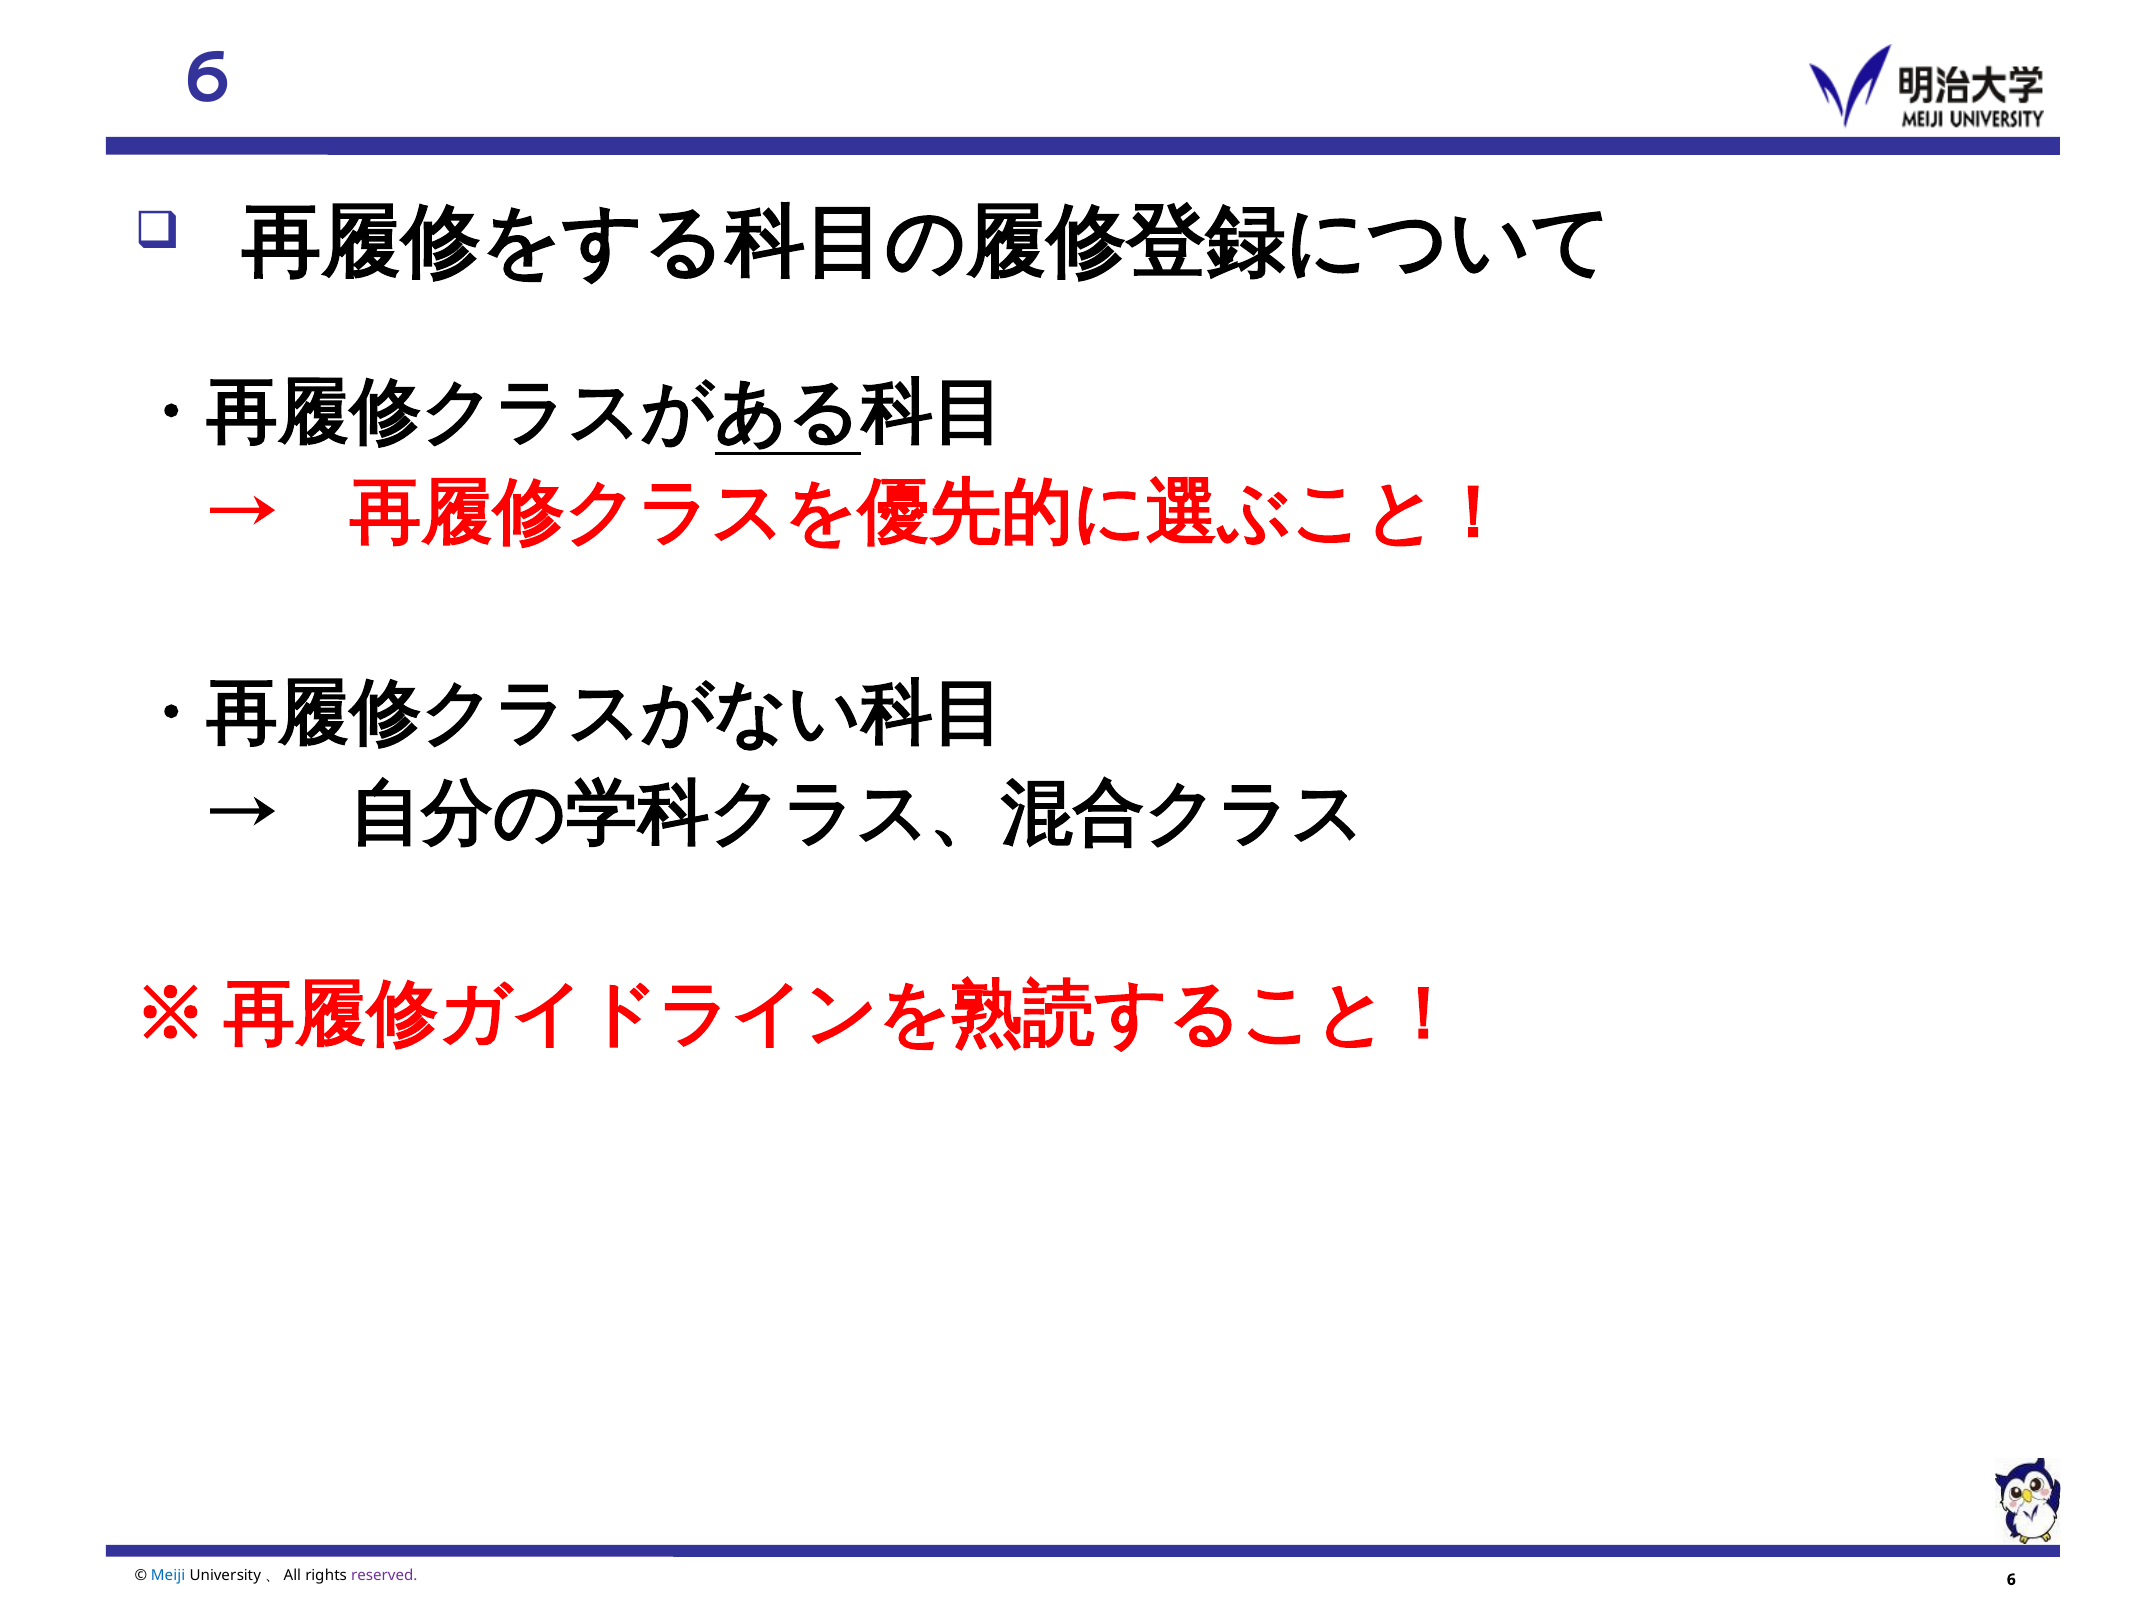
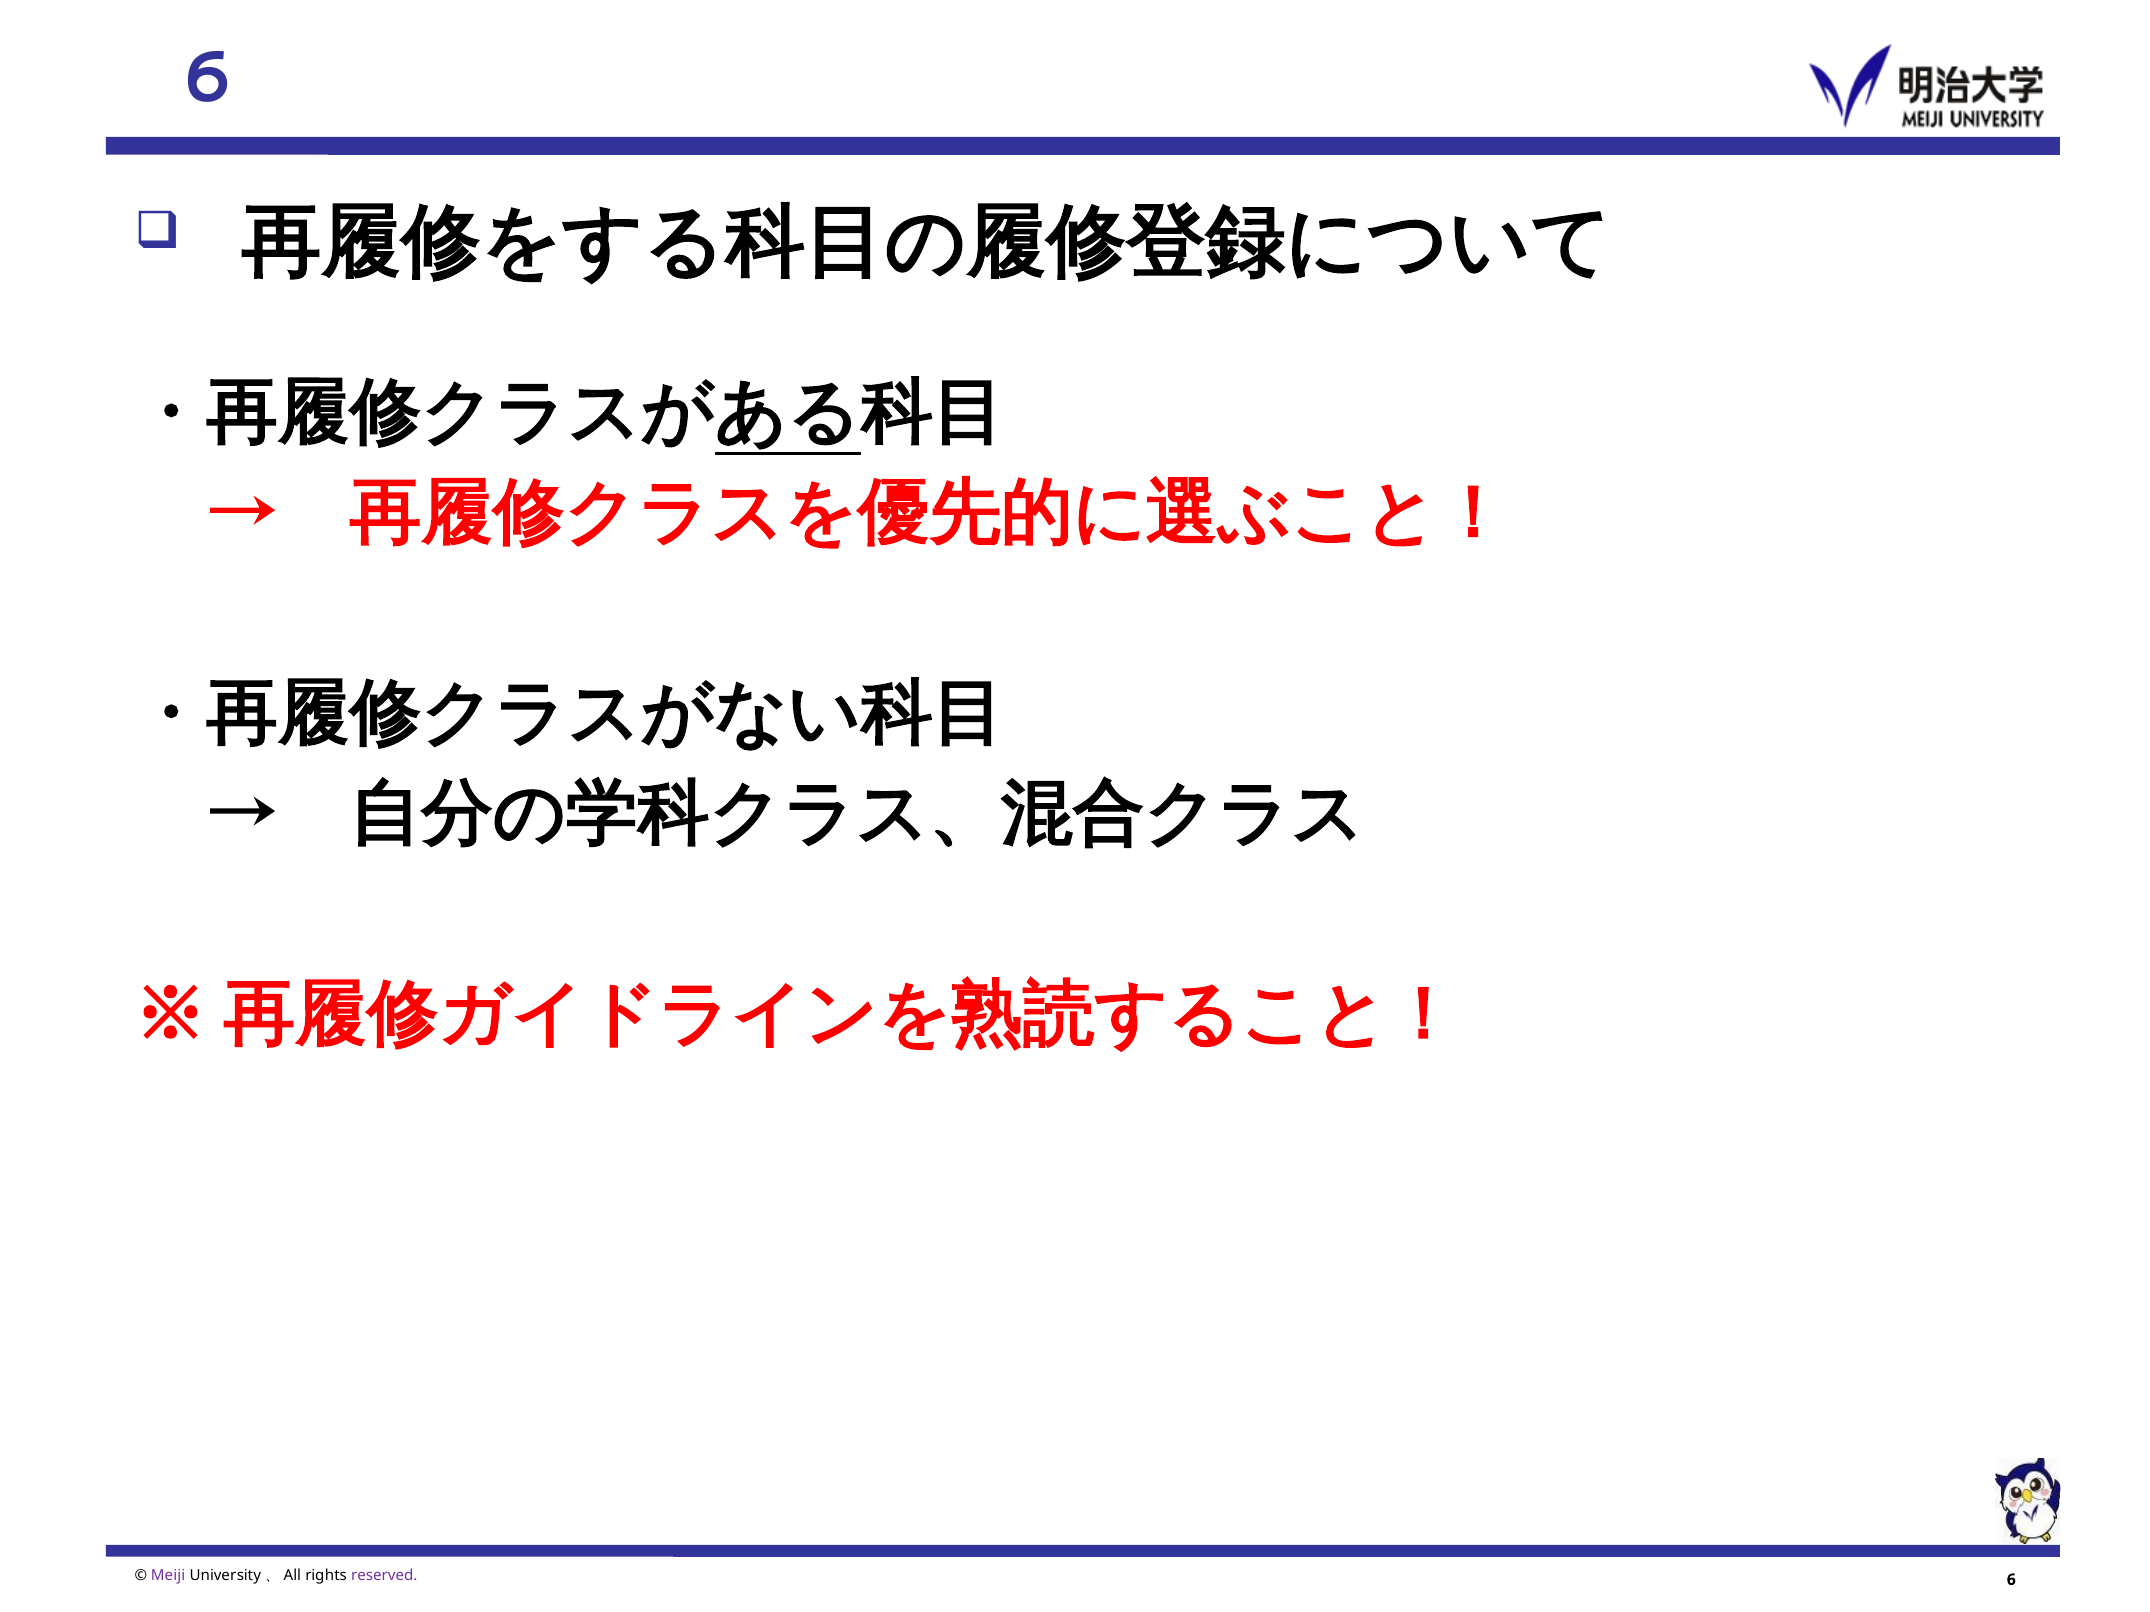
Meiji colour: blue -> purple (168, 1576)
